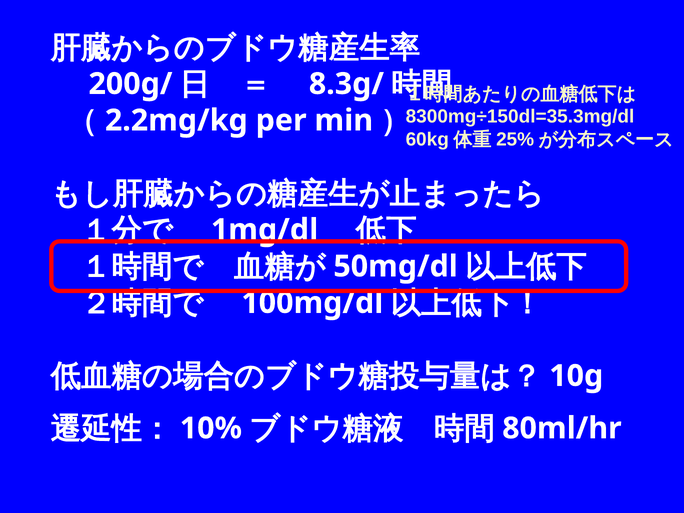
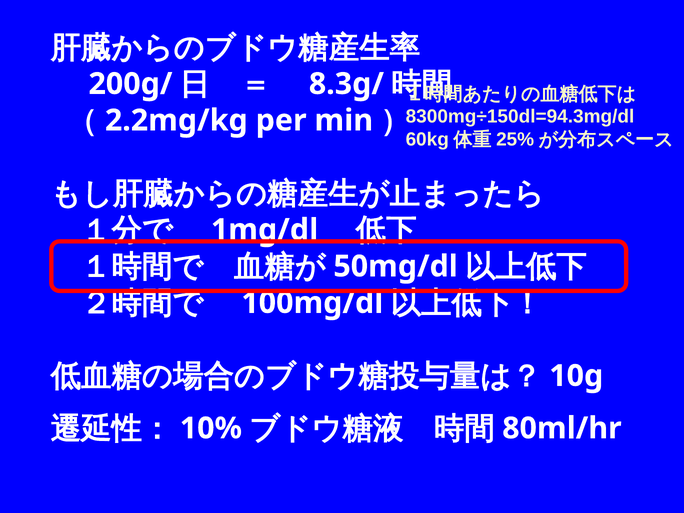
8300mg÷150dl=35.3mg/dl: 8300mg÷150dl=35.3mg/dl -> 8300mg÷150dl=94.3mg/dl (520, 117)
